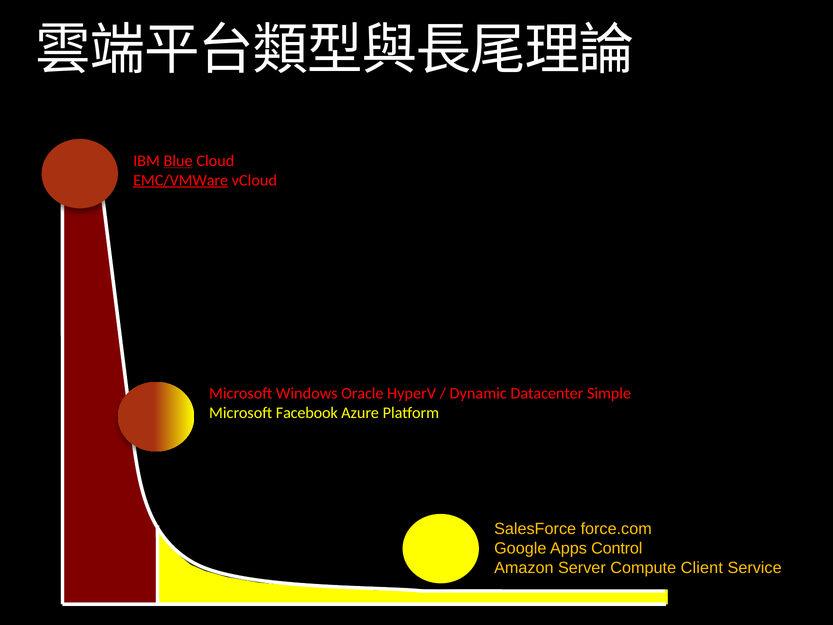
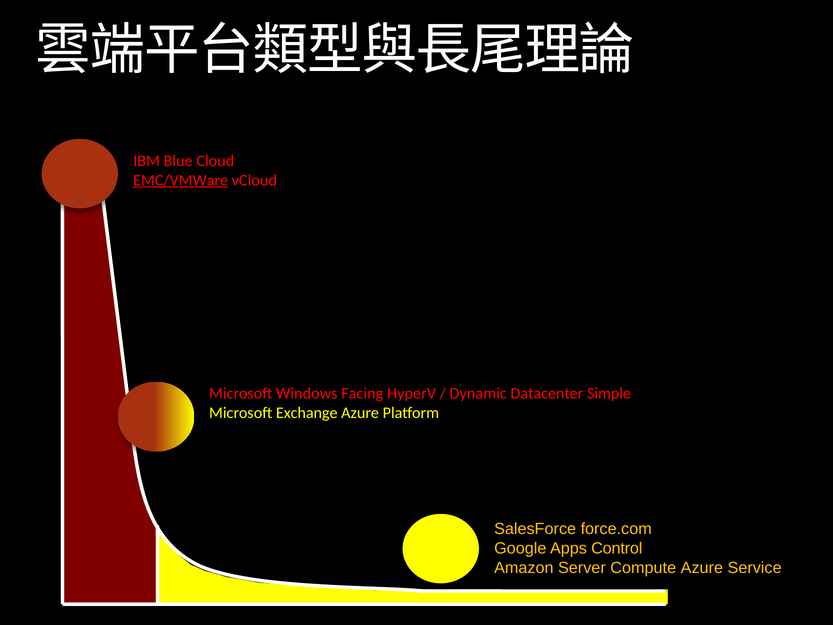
Blue underline: present -> none (178, 161)
Oracle: Oracle -> Facing (362, 393)
Facebook: Facebook -> Exchange (307, 413)
Compute Client: Client -> Azure (702, 568)
